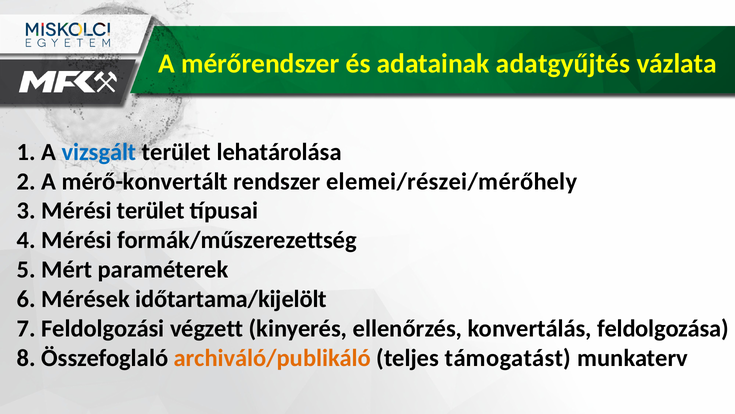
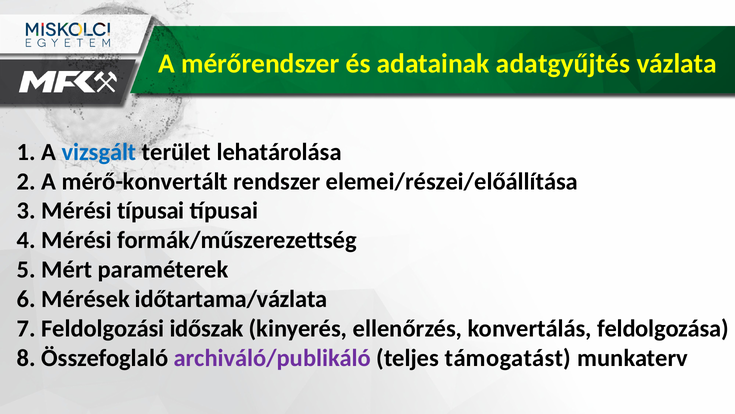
elemei/részei/mérőhely: elemei/részei/mérőhely -> elemei/részei/előállítása (452, 181)
Mérési terület: terület -> típusai (151, 211)
időtartama/kijelölt: időtartama/kijelölt -> időtartama/vázlata (231, 299)
végzett: végzett -> időszak (207, 328)
archiváló/publikáló colour: orange -> purple (272, 358)
